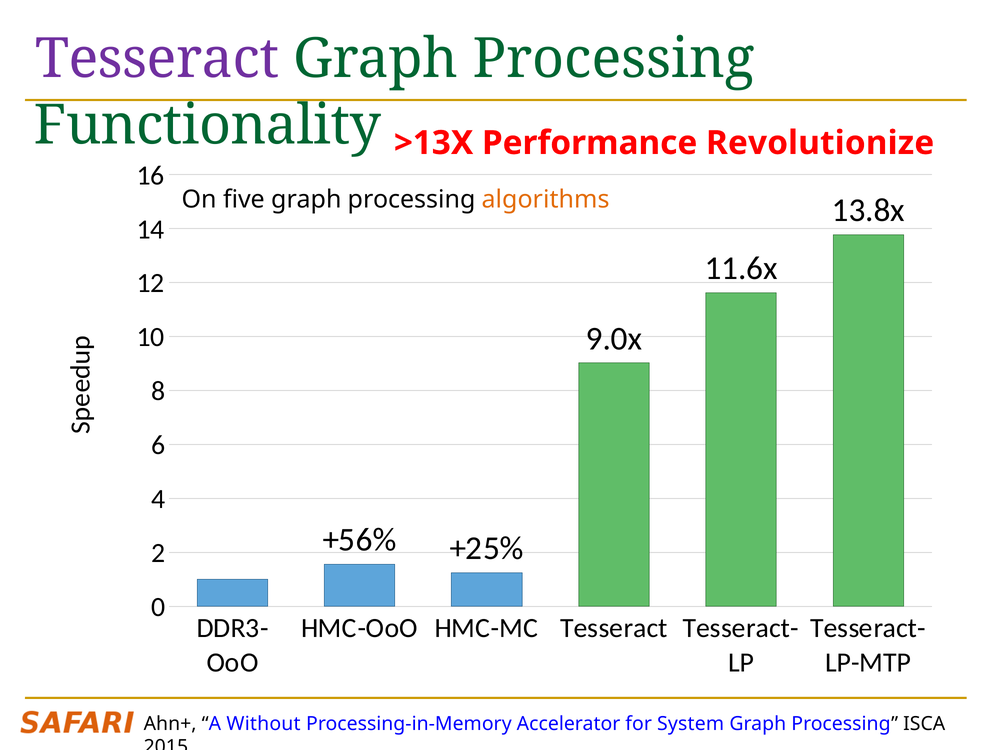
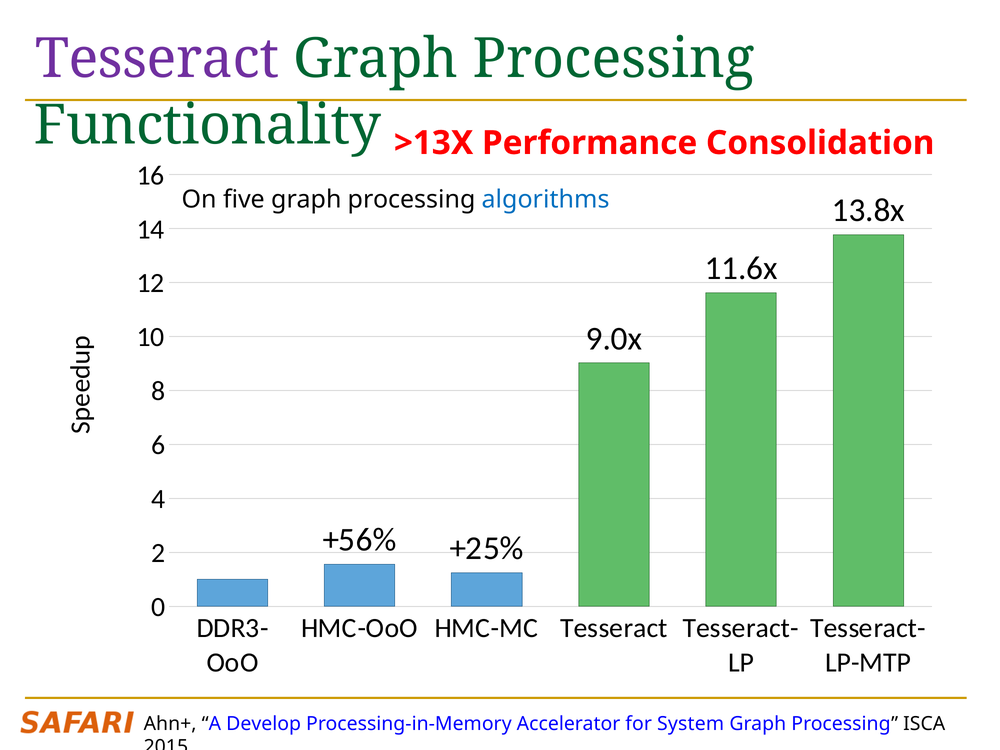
Revolutionize: Revolutionize -> Consolidation (820, 143)
algorithms colour: orange -> blue (546, 200)
Without: Without -> Develop (264, 724)
